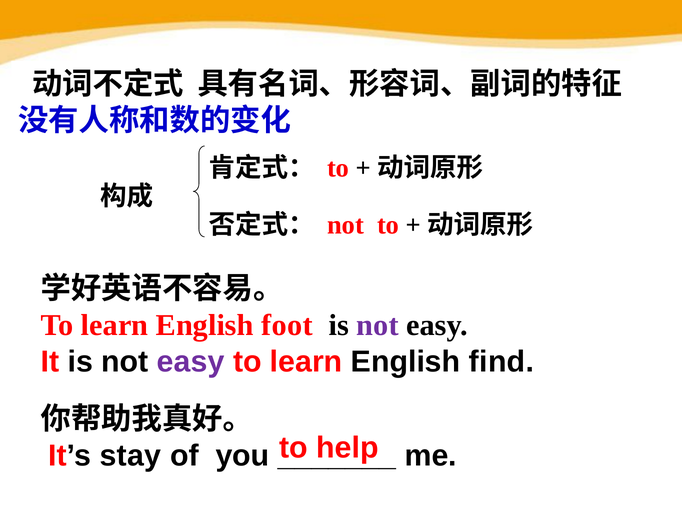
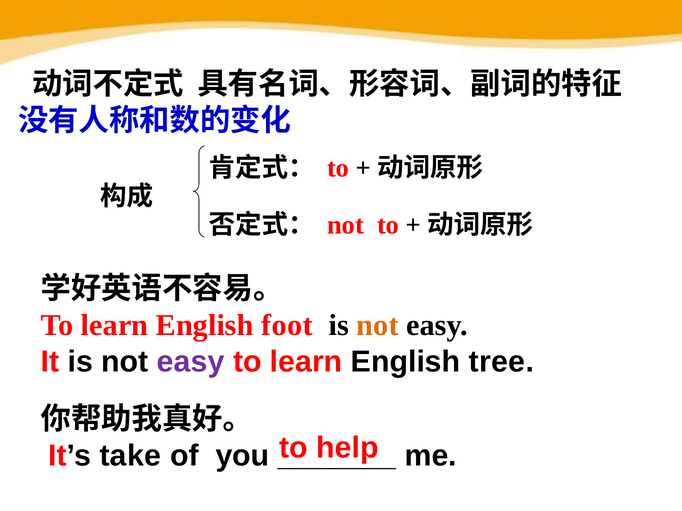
not colour: purple -> orange (378, 326)
find: find -> tree (501, 362)
stay: stay -> take (130, 456)
